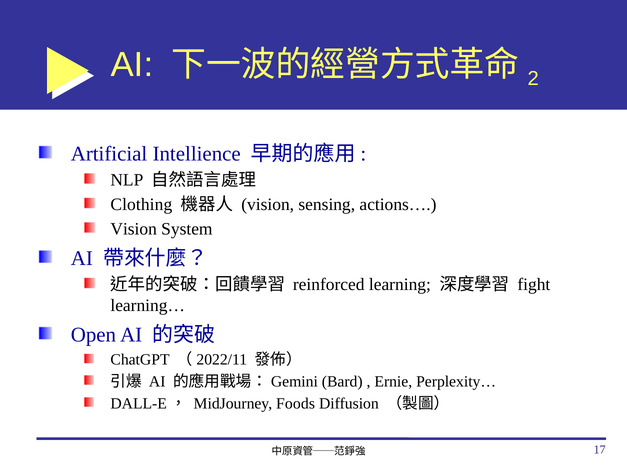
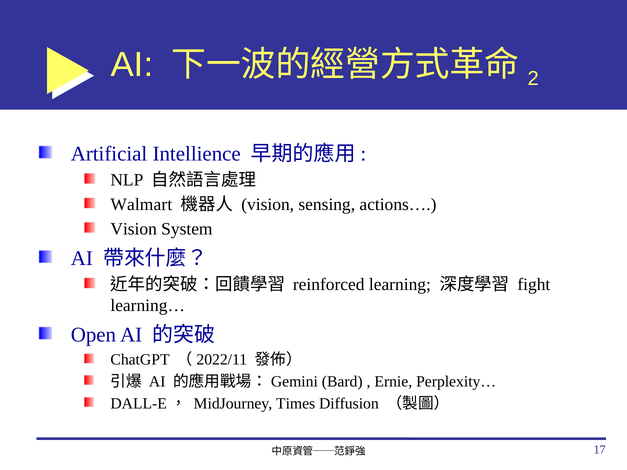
Clothing: Clothing -> Walmart (141, 205)
Foods: Foods -> Times (296, 404)
